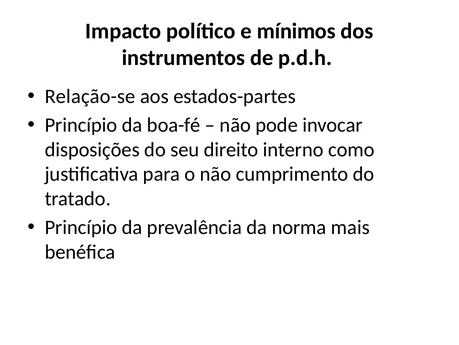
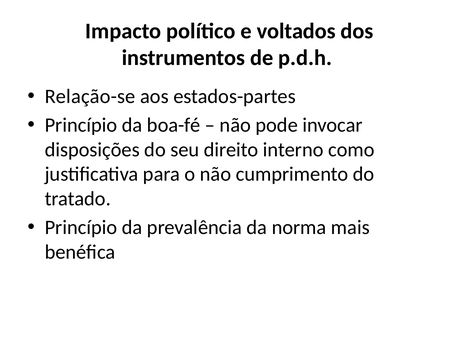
mínimos: mínimos -> voltados (296, 31)
